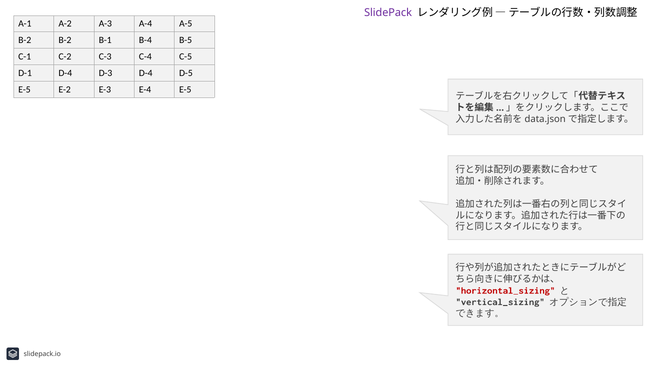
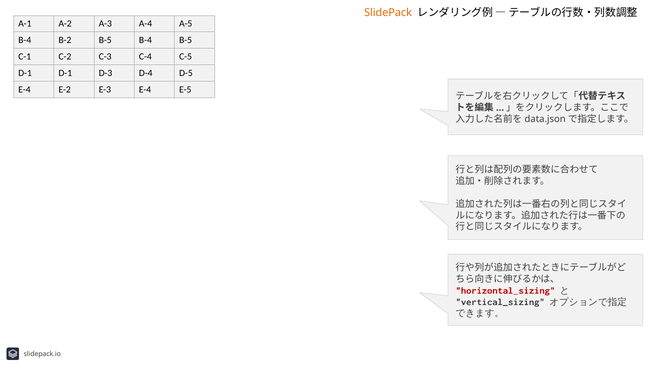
SlidePack colour: purple -> orange (388, 13)
B-2: B-2 -> B-4 (25, 40)
B-2 B-1: B-1 -> B-5 (105, 40)
D-1 D-4: D-4 -> D-1 (65, 73)
E-5: E-5 -> E-4 (24, 89)
